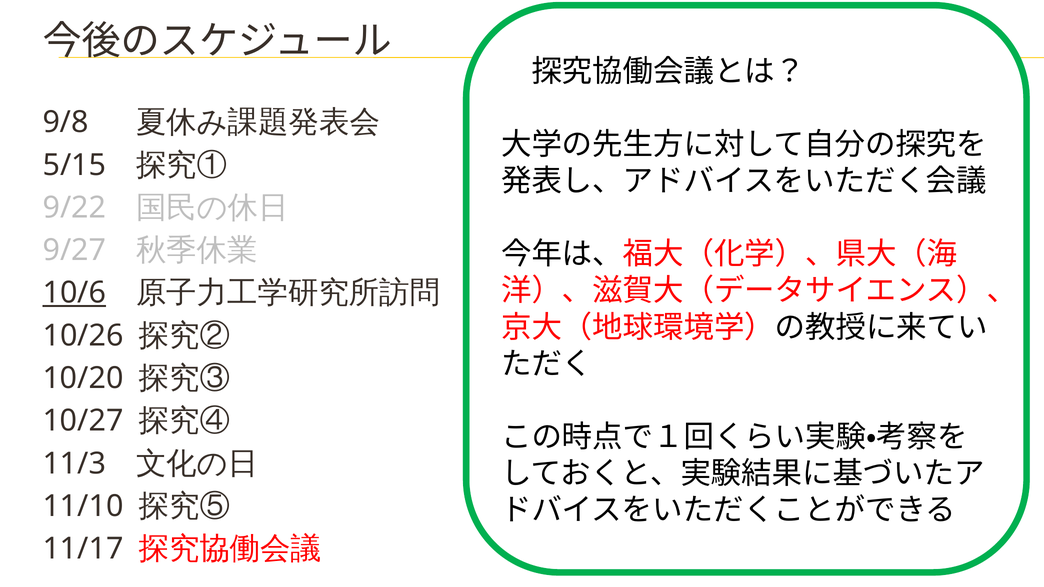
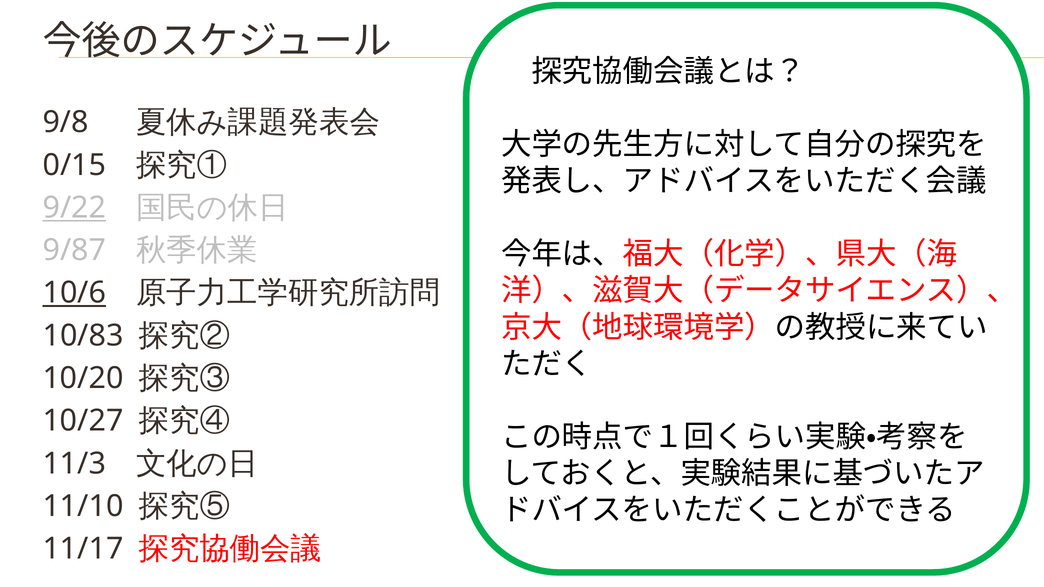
5/15: 5/15 -> 0/15 (74, 165)
9/22 underline: none -> present (74, 208)
9/27: 9/27 -> 9/87 (74, 250)
10/26: 10/26 -> 10/83 (83, 336)
